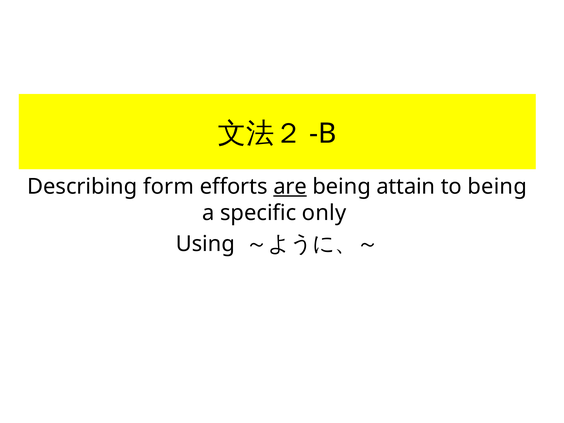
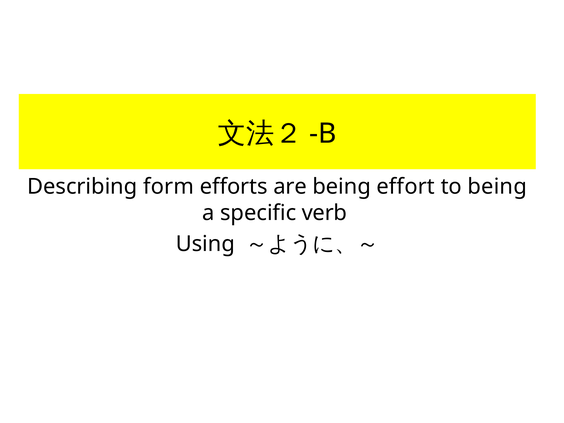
are underline: present -> none (290, 187)
attain: attain -> effort (406, 187)
only: only -> verb (324, 213)
